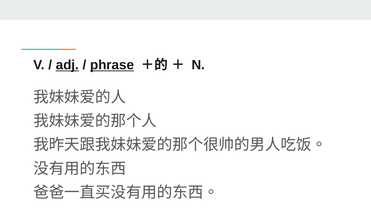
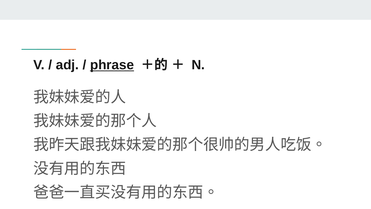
adj underline: present -> none (67, 65)
